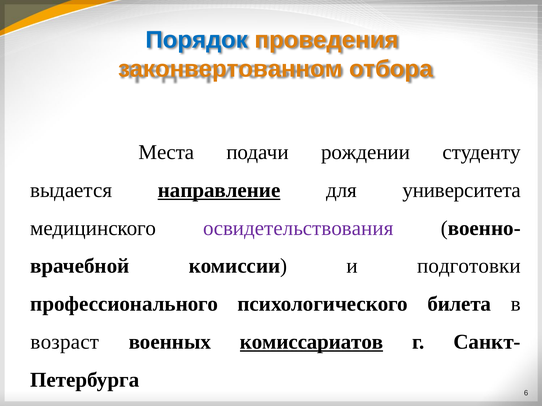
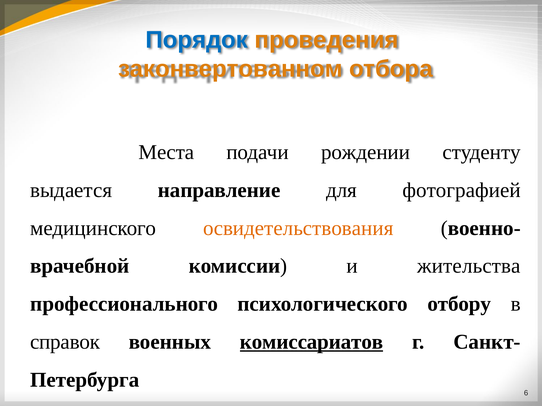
направление underline: present -> none (219, 190)
университета: университета -> фотографией (462, 190)
освидетельствования colour: purple -> orange (298, 228)
подготовки: подготовки -> жительства (469, 266)
билета: билета -> отбору (459, 304)
возраст: возраст -> справок (65, 342)
